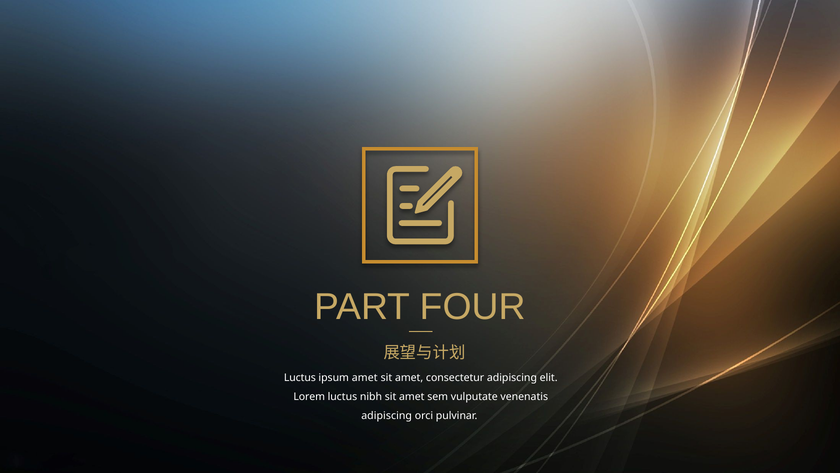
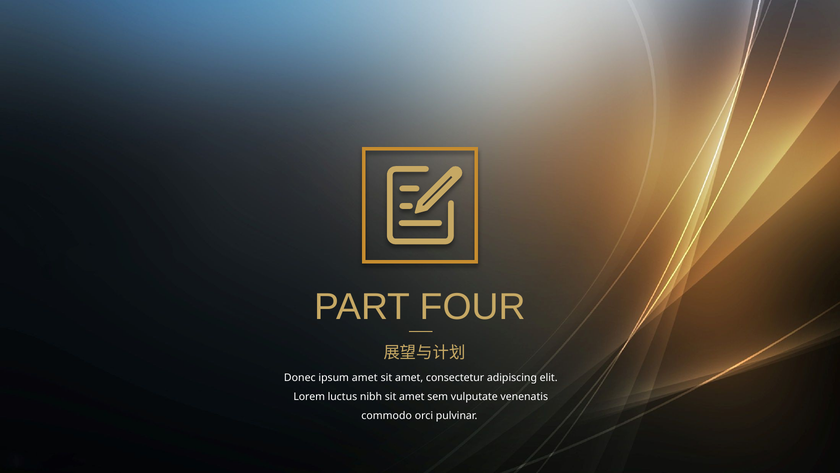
Luctus: Luctus -> Donec (300, 377)
adipiscing: adipiscing -> commodo (387, 415)
